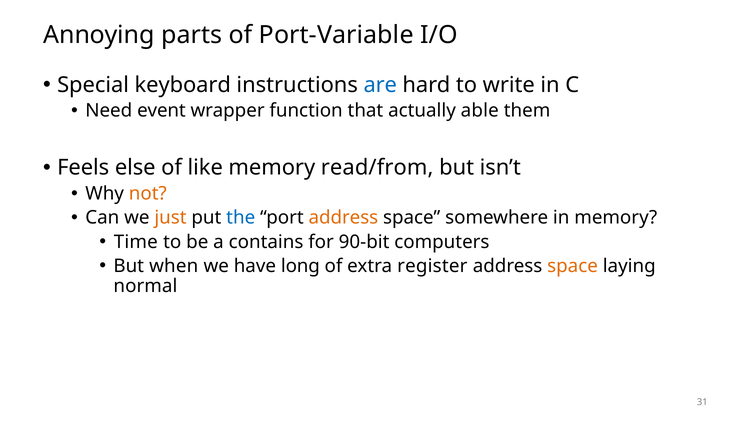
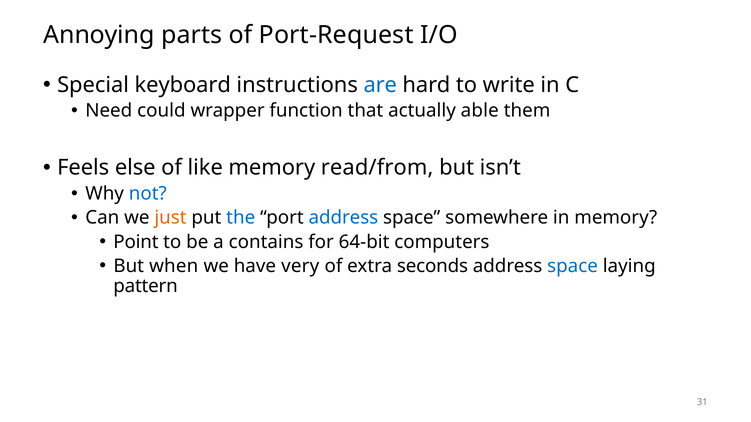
Port-Variable: Port-Variable -> Port-Request (336, 35)
event: event -> could (161, 111)
not colour: orange -> blue (148, 194)
address colour: orange -> blue (343, 218)
Time: Time -> Point (136, 242)
90-bit: 90-bit -> 64-bit (364, 242)
long: long -> very (300, 266)
register: register -> seconds (433, 266)
space colour: orange -> blue (573, 266)
normal: normal -> pattern (146, 287)
